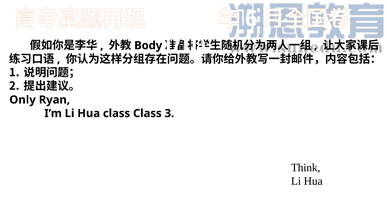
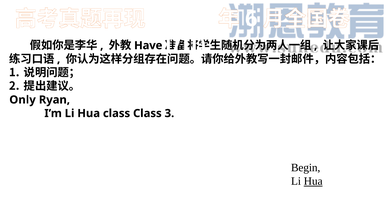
Body: Body -> Have (148, 45)
Think: Think -> Begin (306, 167)
Hua underline: none -> present (313, 181)
